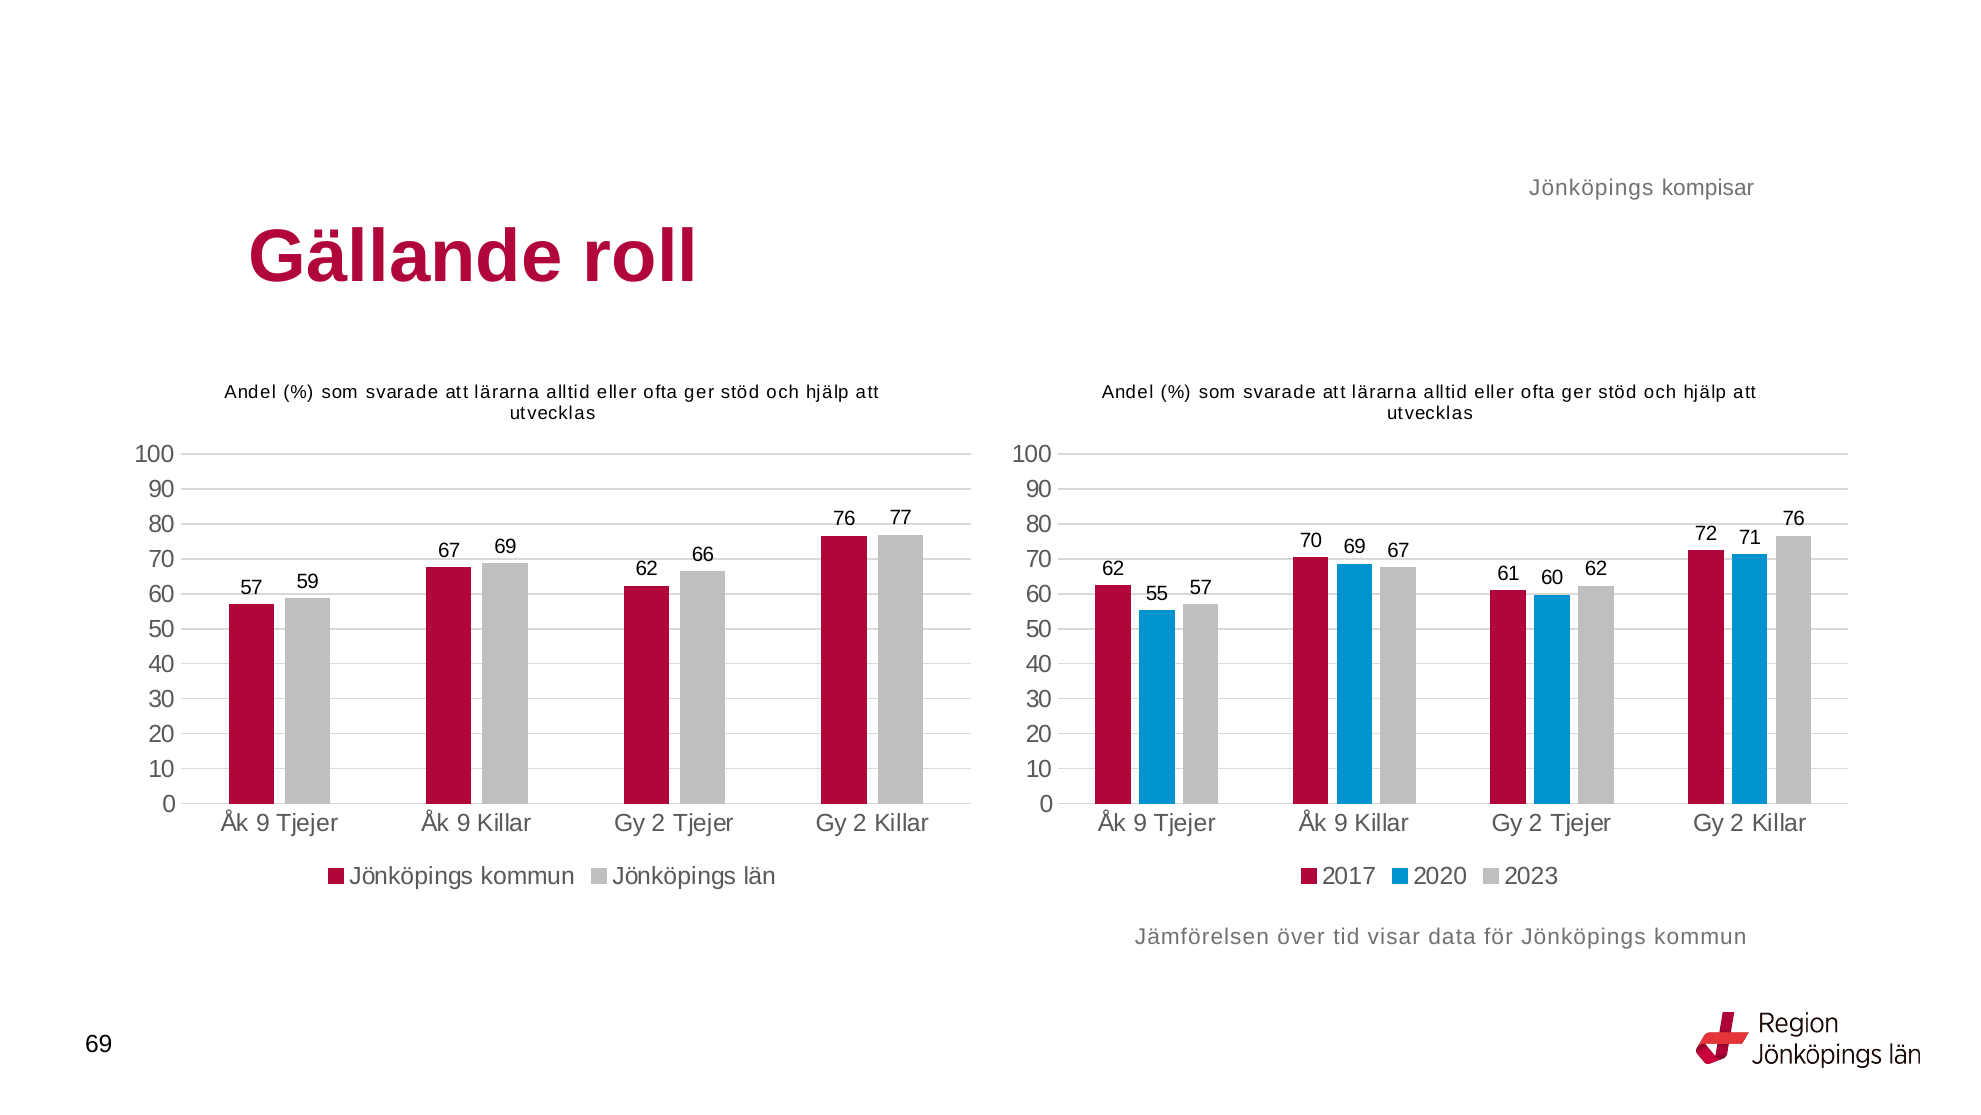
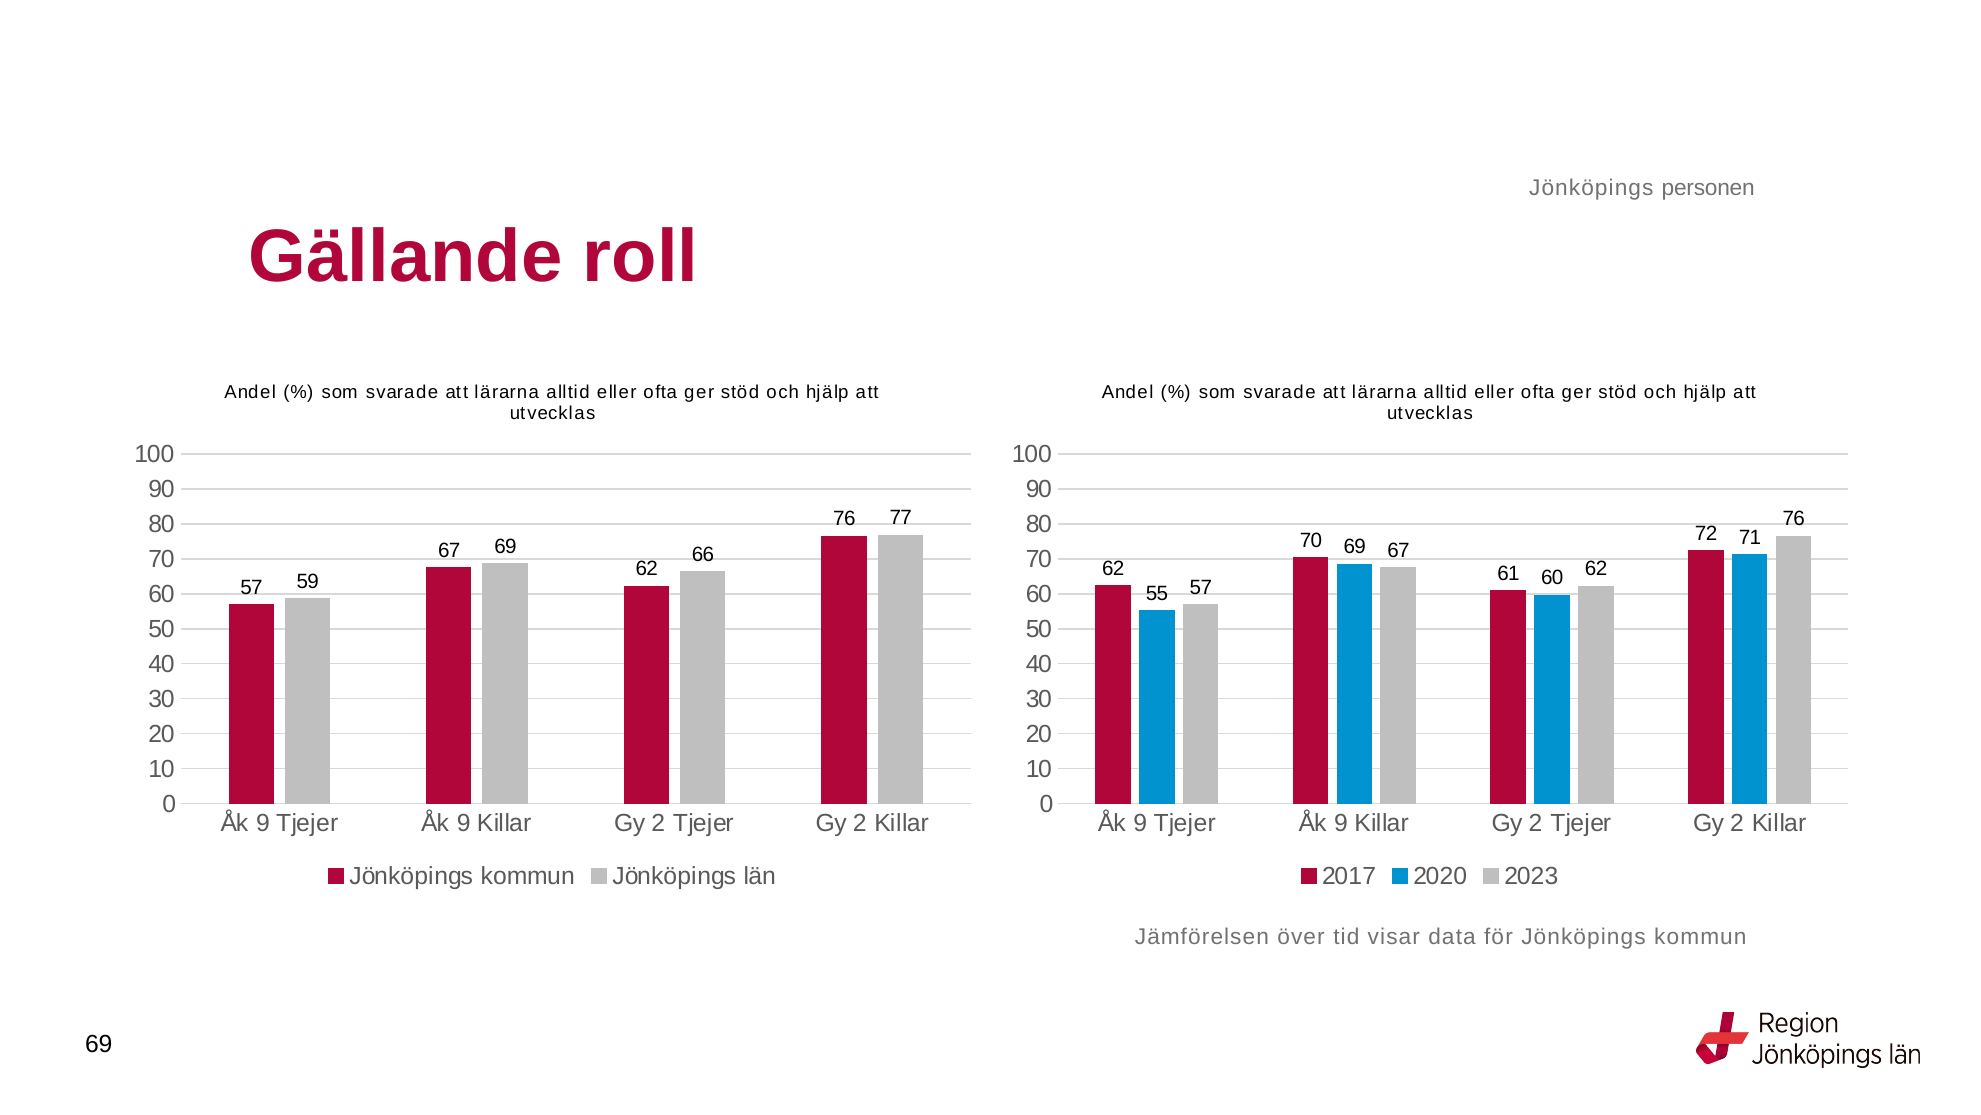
kompisar: kompisar -> personen (1708, 188)
